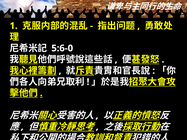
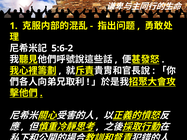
5:6-0: 5:6-0 -> 5:6-2 (62, 48)
